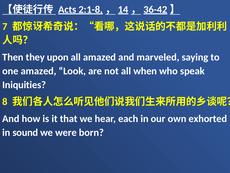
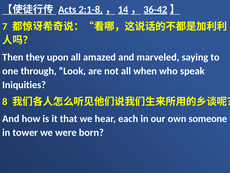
one amazed: amazed -> through (39, 71)
exhorted: exhorted -> someone (208, 118)
sound: sound -> tower (25, 132)
